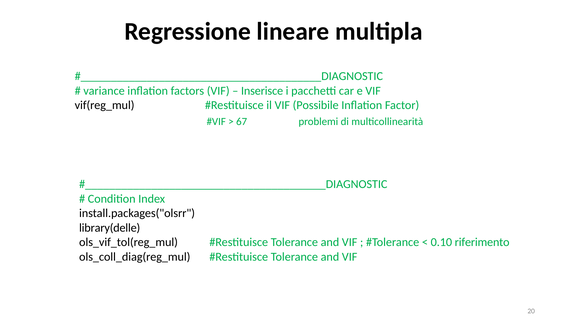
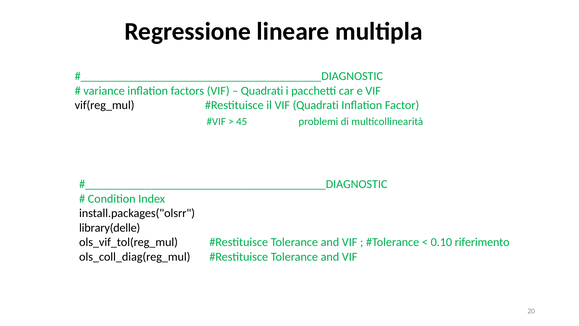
Inserisce: Inserisce -> Quadrati (262, 91)
VIF Possibile: Possibile -> Quadrati (316, 105)
67: 67 -> 45 (242, 121)
